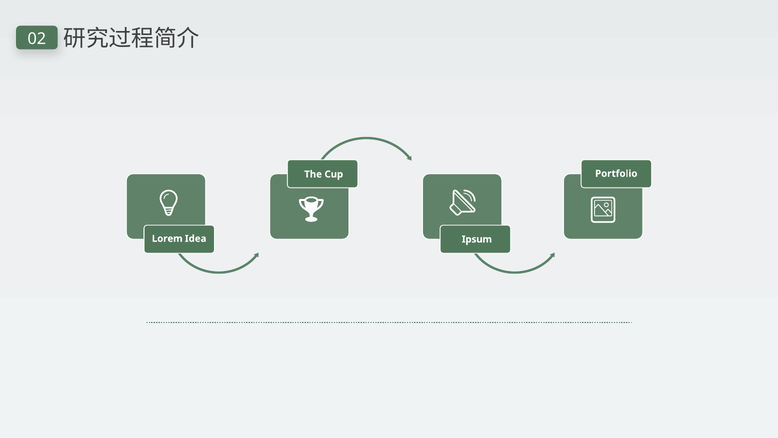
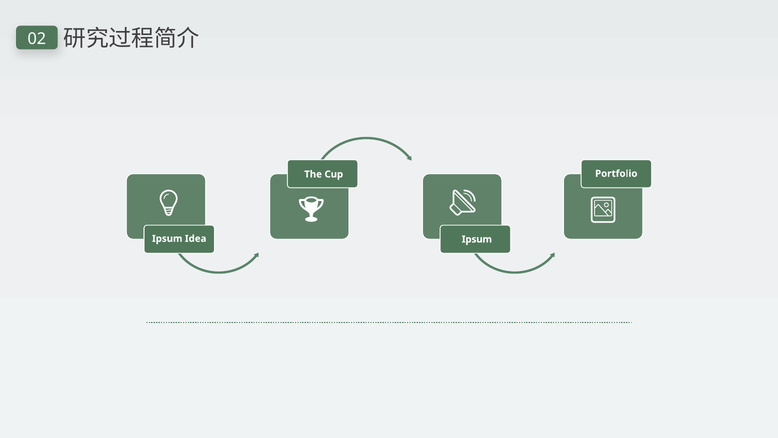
Lorem: Lorem -> Ipsum (167, 238)
